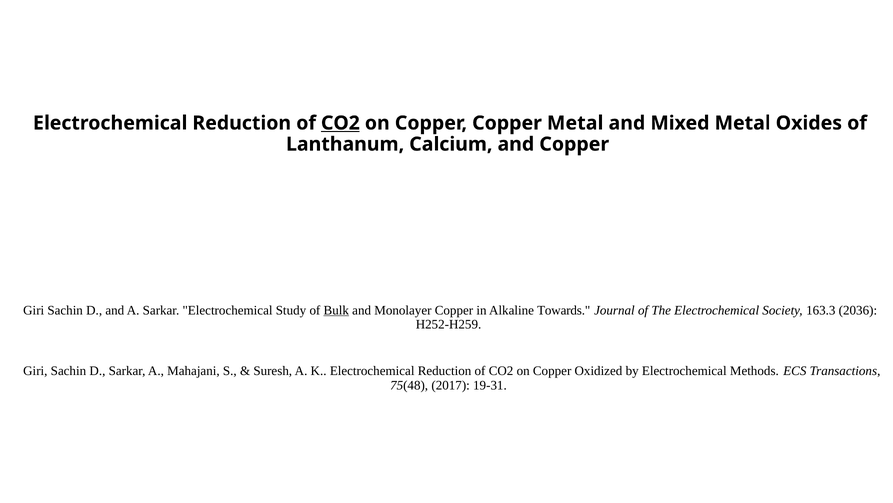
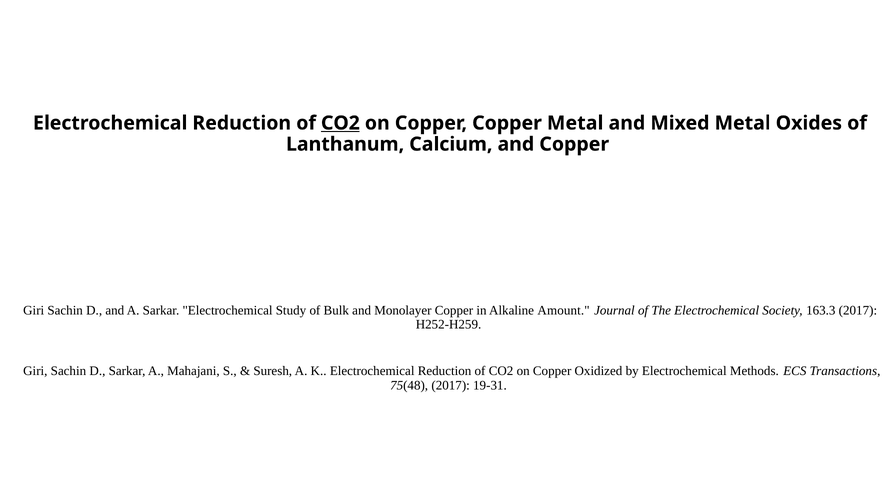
Bulk underline: present -> none (336, 310)
Towards: Towards -> Amount (564, 310)
163.3 2036: 2036 -> 2017 (858, 310)
